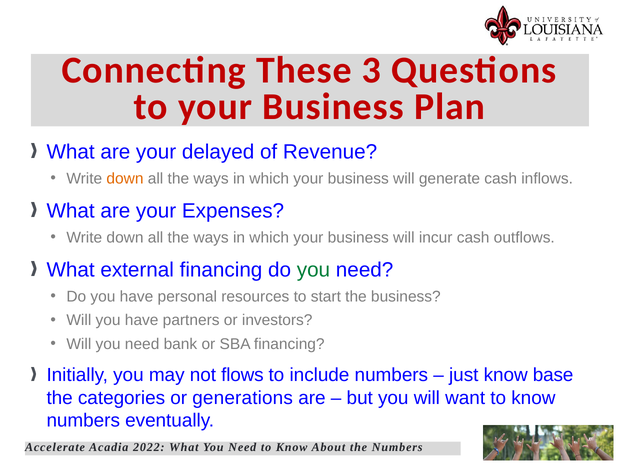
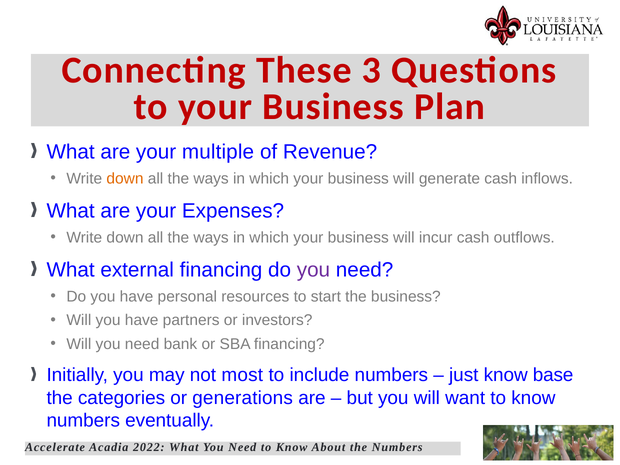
delayed: delayed -> multiple (218, 152)
you colour: green -> purple (313, 270)
flows: flows -> most (242, 375)
